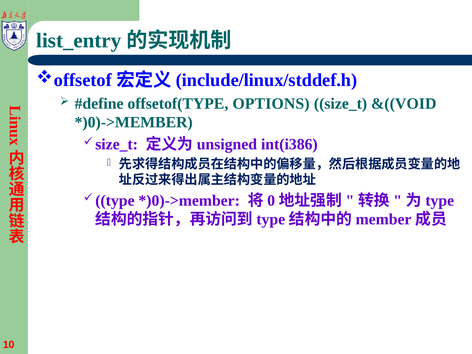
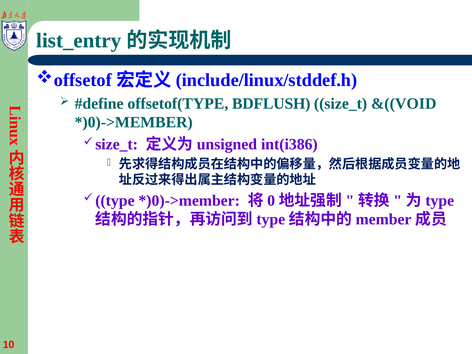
OPTIONS: OPTIONS -> BDFLUSH (271, 104)
